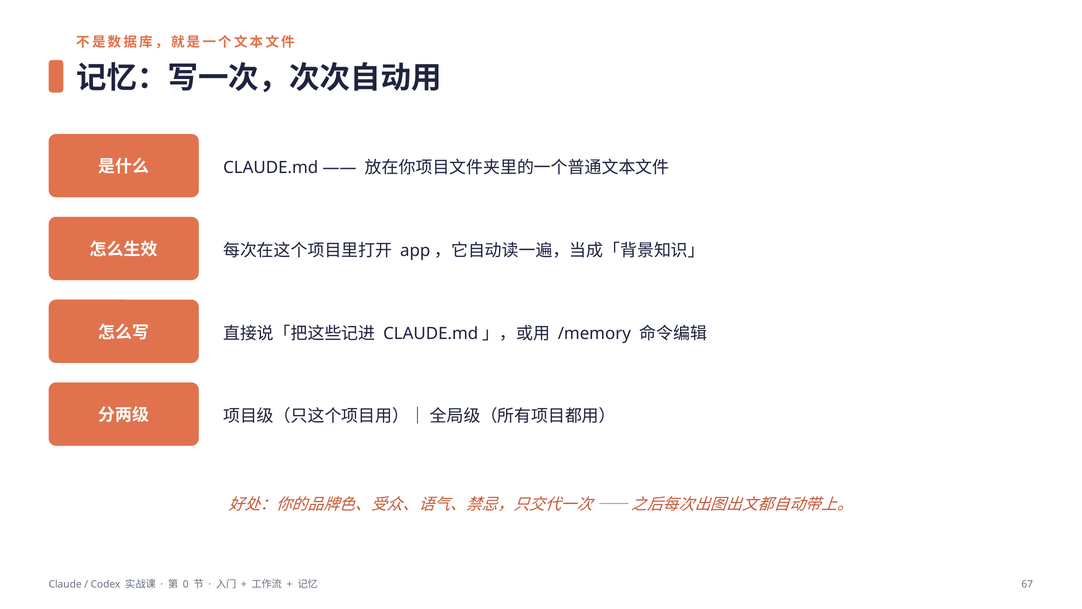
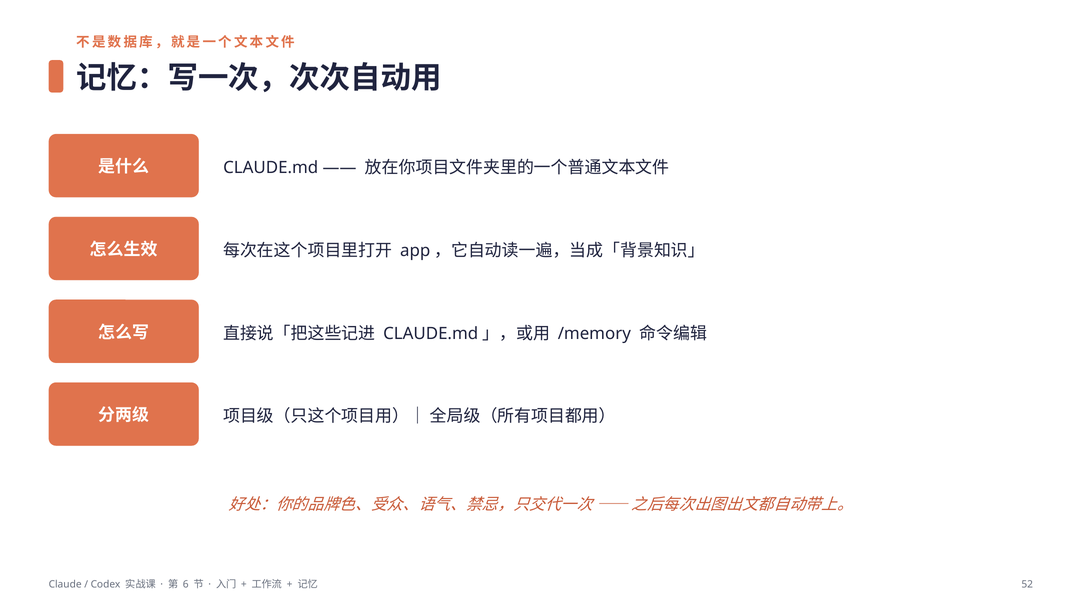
0: 0 -> 6 (186, 584)
67: 67 -> 52 (1027, 584)
